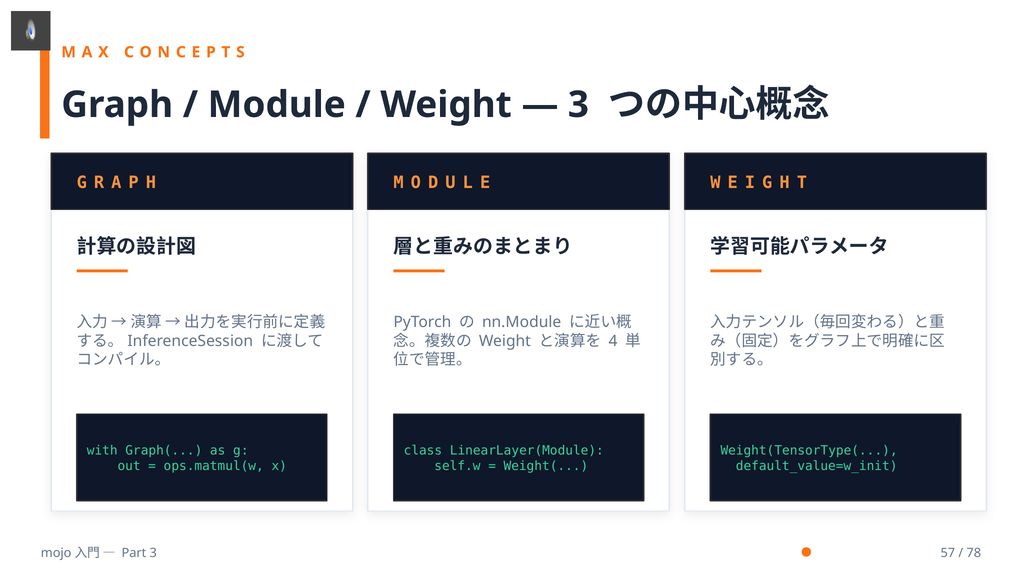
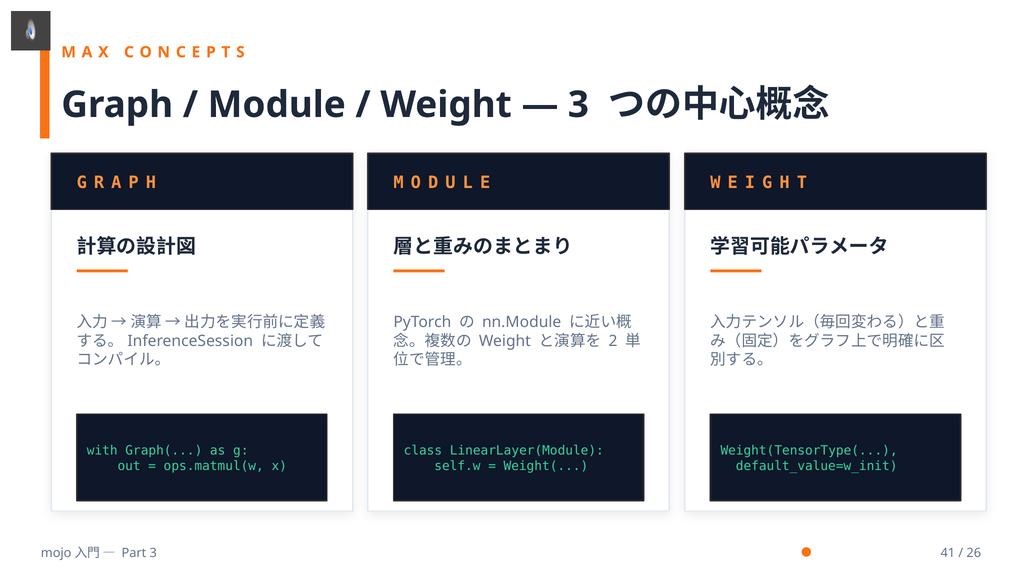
4: 4 -> 2 (613, 341)
57: 57 -> 41 (948, 553)
78: 78 -> 26 (974, 553)
